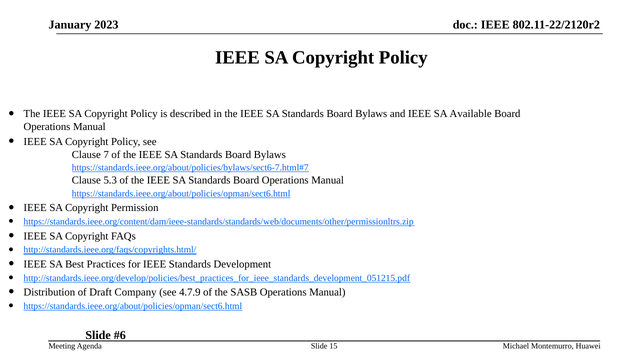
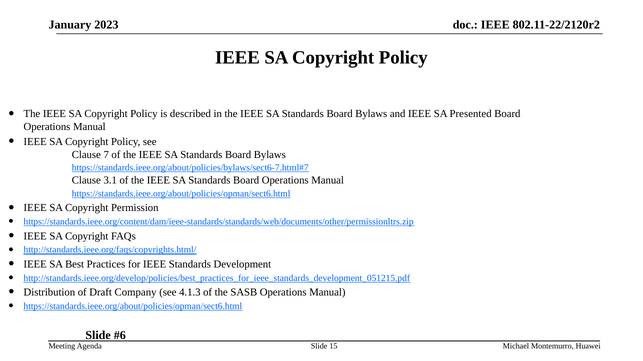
Available: Available -> Presented (471, 114)
5.3: 5.3 -> 3.1 (110, 180)
4.7.9: 4.7.9 -> 4.1.3 (190, 293)
